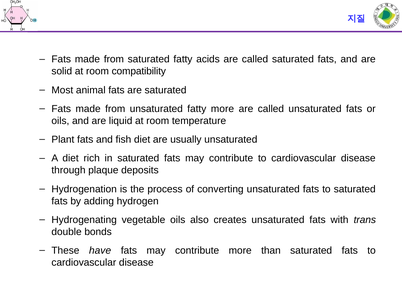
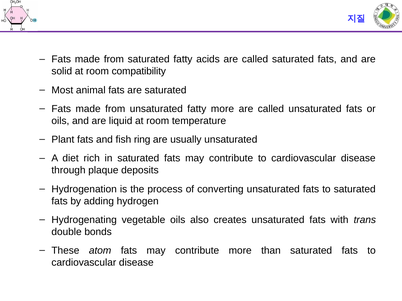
fish diet: diet -> ring (142, 140)
have: have -> atom (100, 251)
